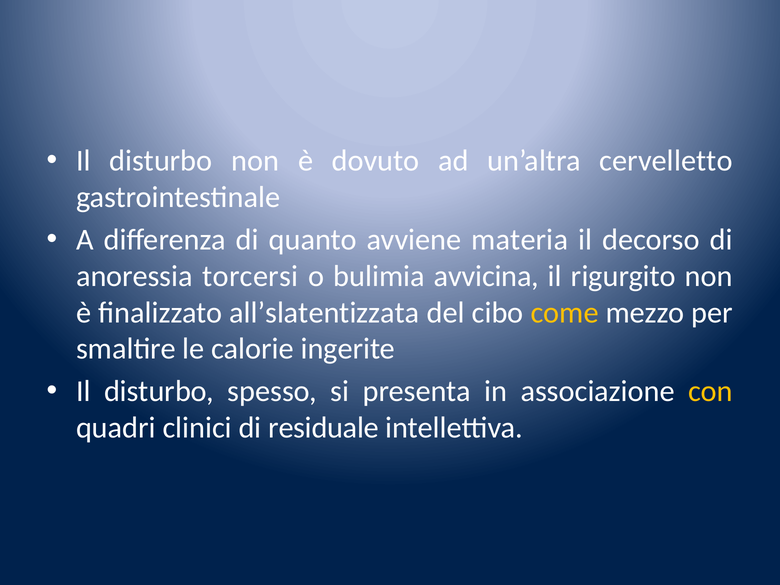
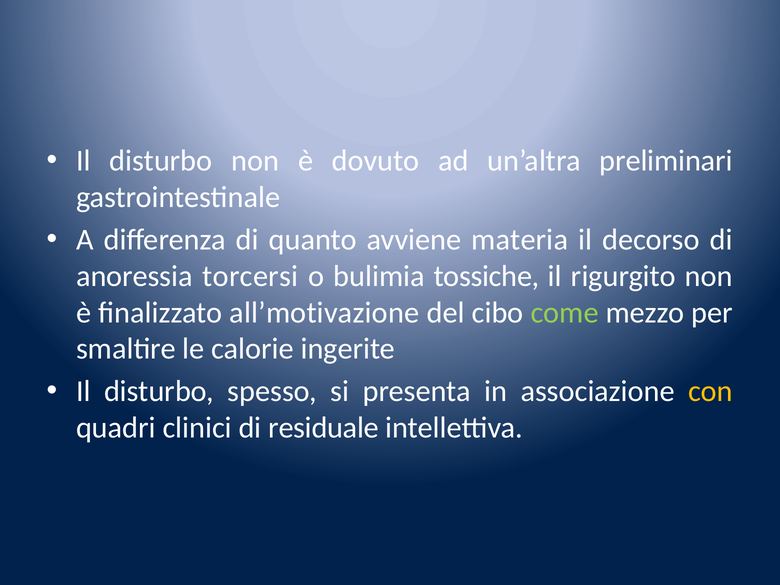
cervelletto: cervelletto -> preliminari (666, 161)
avvicina: avvicina -> tossiche (487, 276)
all’slatentizzata: all’slatentizzata -> all’motivazione (324, 312)
come colour: yellow -> light green (565, 312)
